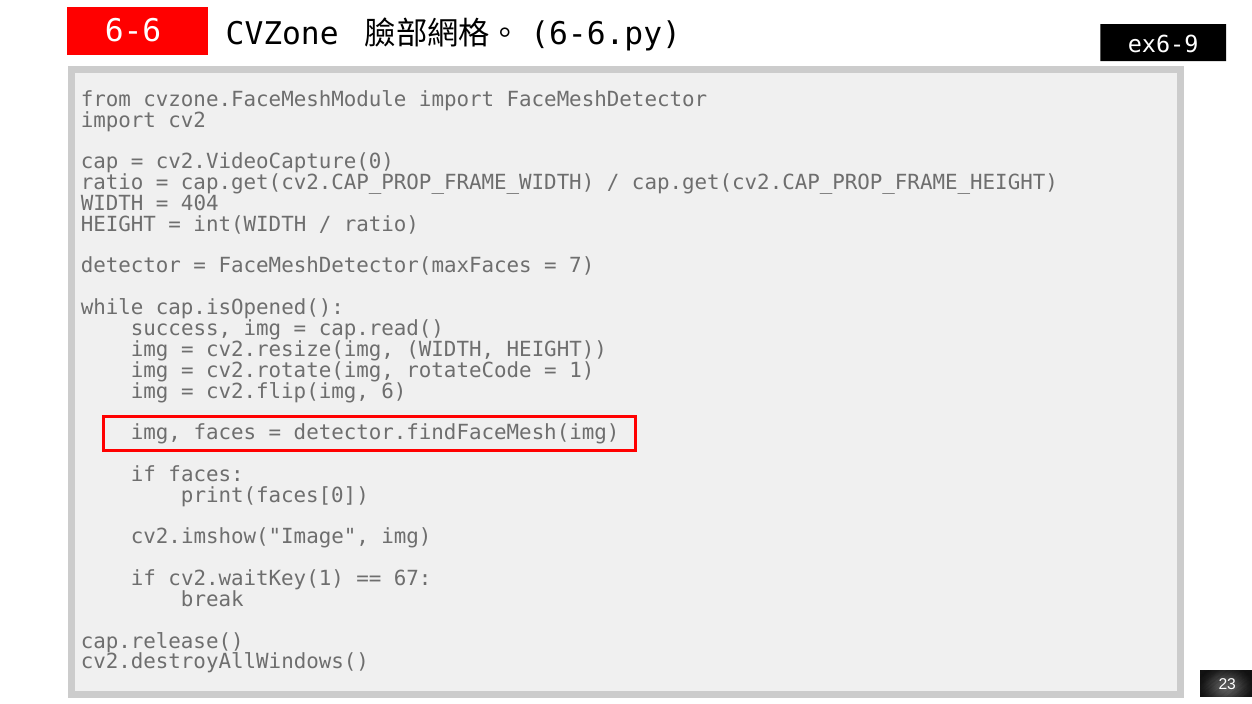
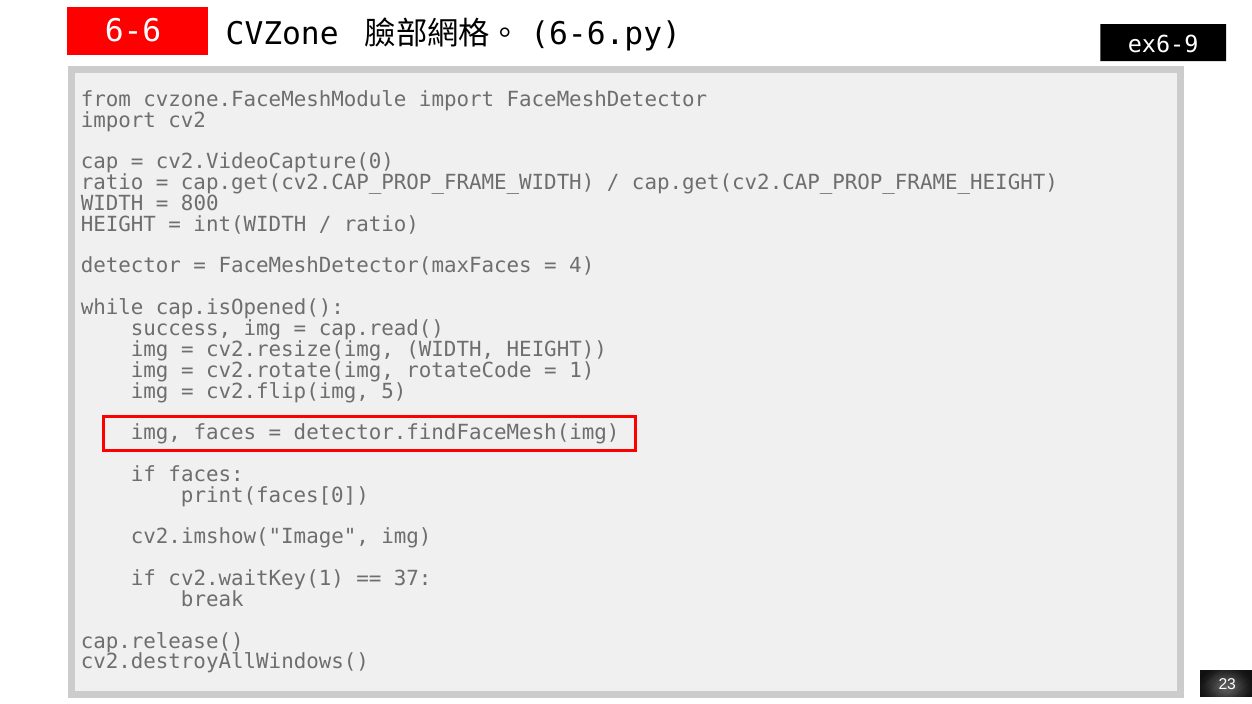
404: 404 -> 800 (200, 204)
7: 7 -> 4 (582, 266)
6: 6 -> 5 (394, 391)
67: 67 -> 37 (413, 579)
